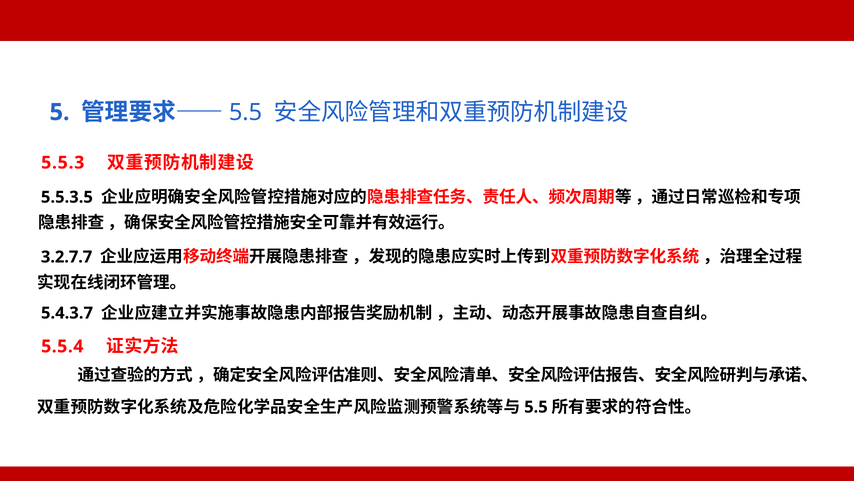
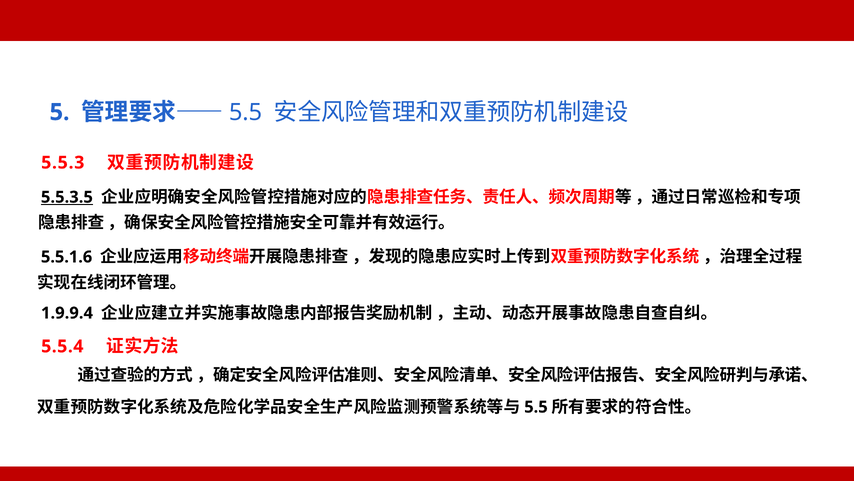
5.5.3.5 underline: none -> present (67, 197)
3.2.7.7: 3.2.7.7 -> 5.5.1.6 (67, 257)
5.4.3.7: 5.4.3.7 -> 1.9.9.4 (67, 313)
